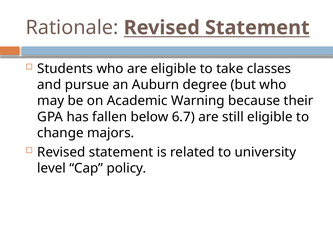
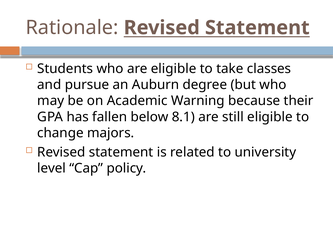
6.7: 6.7 -> 8.1 (183, 117)
